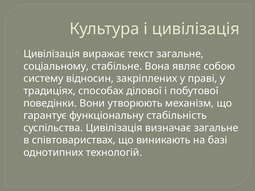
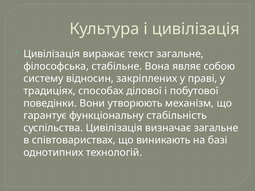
соціальному: соціальному -> філософська (56, 66)
